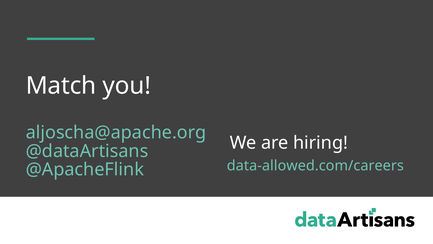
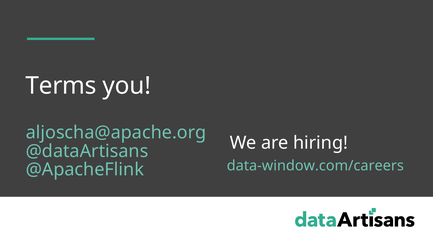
Match: Match -> Terms (61, 86)
data-allowed.com/careers: data-allowed.com/careers -> data-window.com/careers (315, 165)
